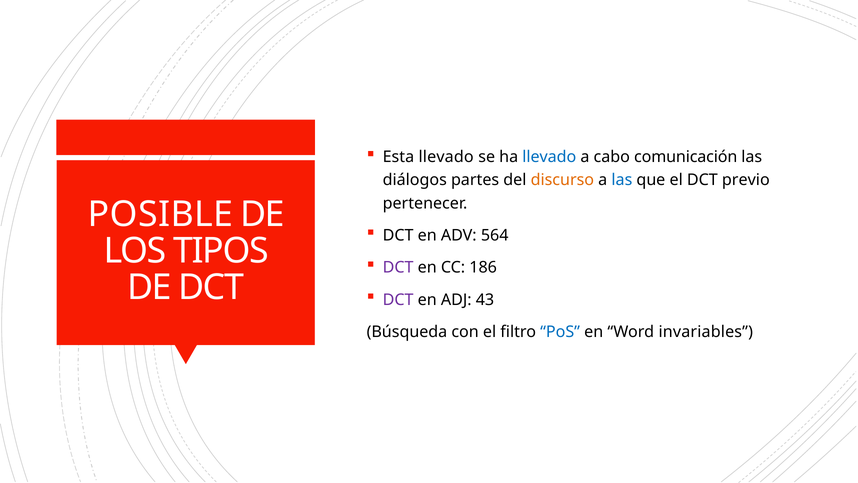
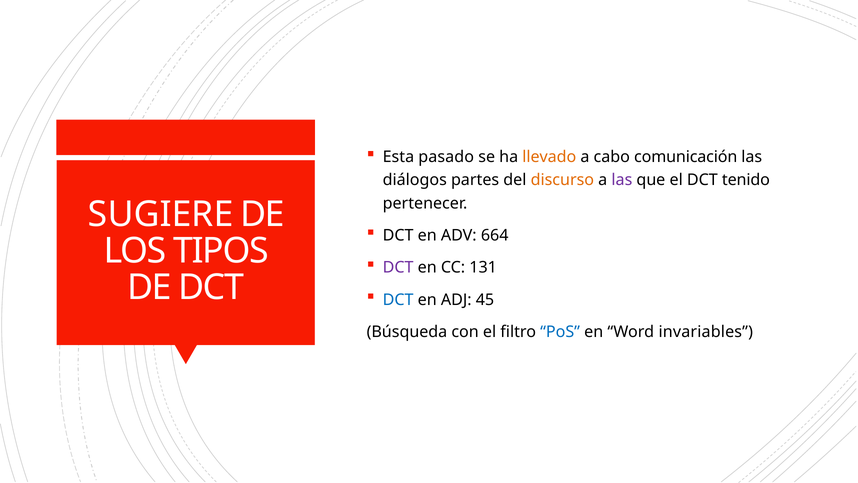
Esta llevado: llevado -> pasado (446, 157)
llevado colour: blue -> orange (549, 157)
las colour: blue -> purple (622, 180)
previo: previo -> tenido (746, 180)
POSIBLE: POSIBLE -> SUGIERE (161, 214)
564: 564 -> 664 (495, 235)
186: 186 -> 131 (483, 267)
DCT colour: purple -> blue (398, 299)
43: 43 -> 45 (485, 299)
